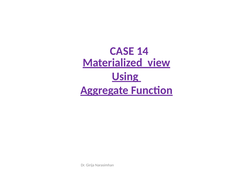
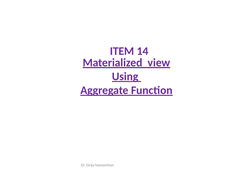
CASE: CASE -> ITEM (122, 51)
